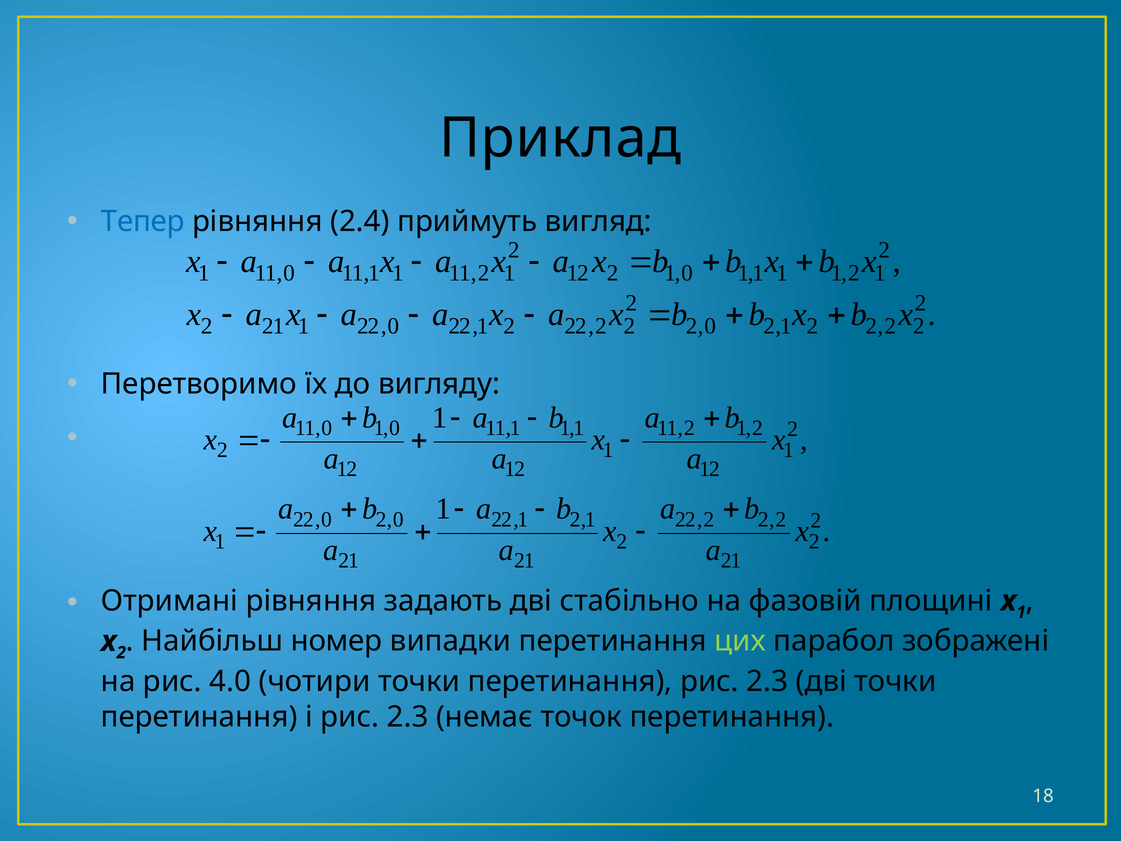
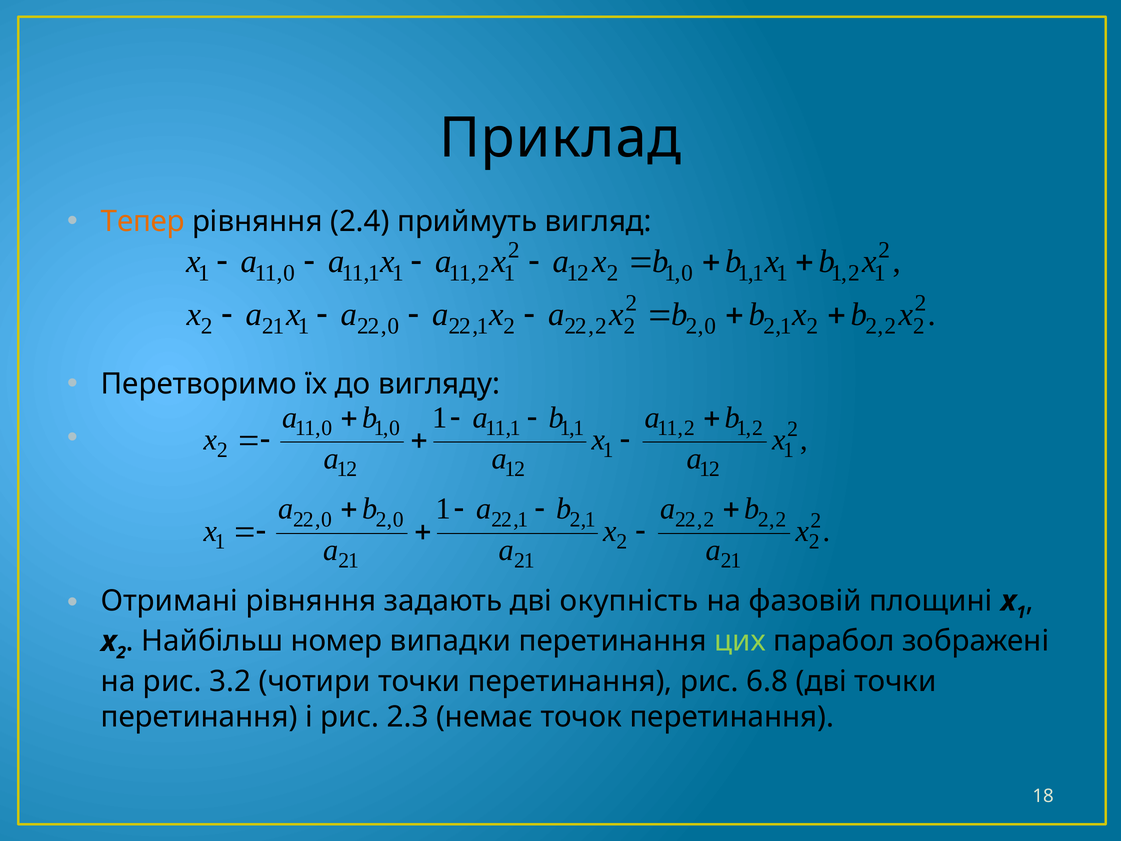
Тепер colour: blue -> orange (143, 222)
стабільно: стабільно -> окупність (629, 601)
4.0: 4.0 -> 3.2 (230, 681)
перетинання рис 2.3: 2.3 -> 6.8 (767, 681)
